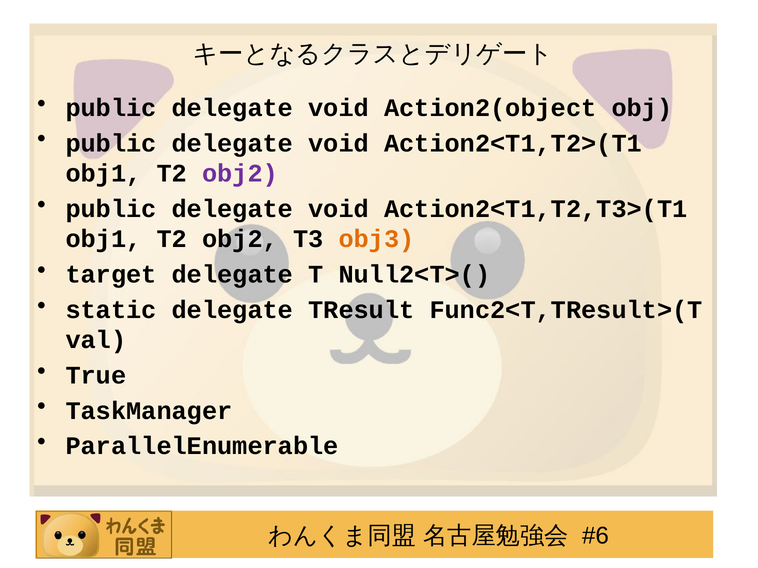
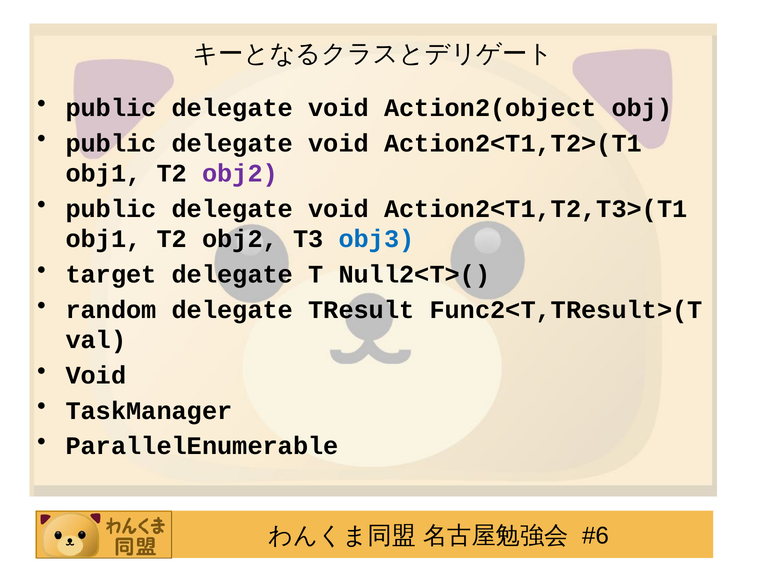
obj3 colour: orange -> blue (377, 239)
static: static -> random (111, 310)
True: True -> Void (96, 376)
